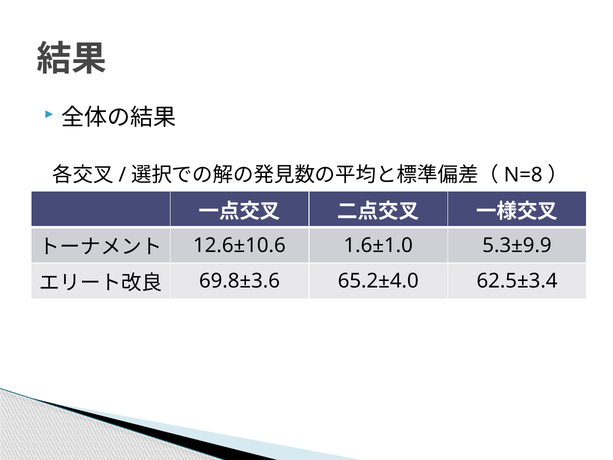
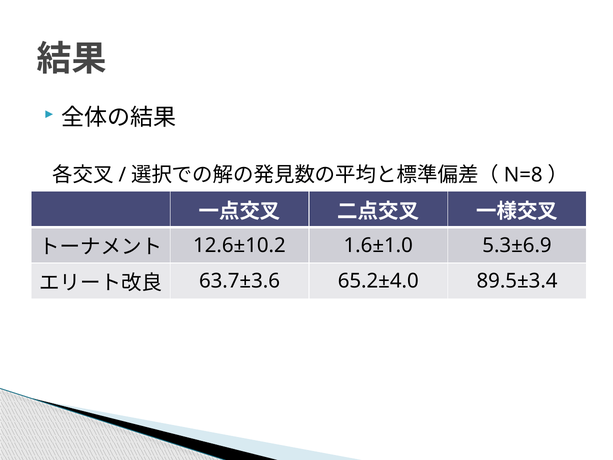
12.6±10.6: 12.6±10.6 -> 12.6±10.2 (239, 245)
5.3±9.9: 5.3±9.9 -> 5.3±6.9 (517, 245)
69.8±3.6: 69.8±3.6 -> 63.7±3.6 (240, 281)
62.5±3.4: 62.5±3.4 -> 89.5±3.4 (517, 281)
